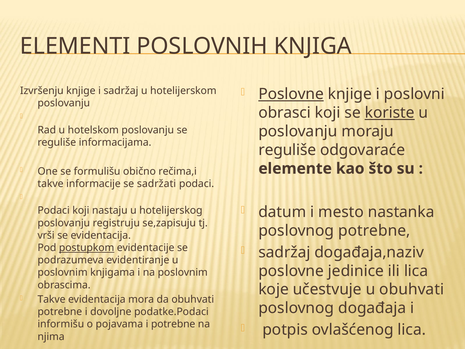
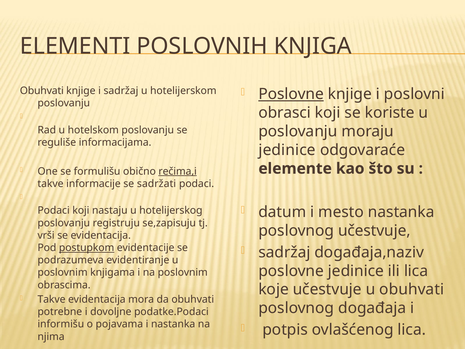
Izvršenju: Izvršenju -> Obuhvati (42, 91)
koriste underline: present -> none (390, 113)
reguliše: reguliše -> jedinice (287, 150)
rečima,i underline: none -> present (178, 171)
poslovnog potrebne: potrebne -> učestvuje (374, 230)
i potrebne: potrebne -> nastanka (173, 324)
